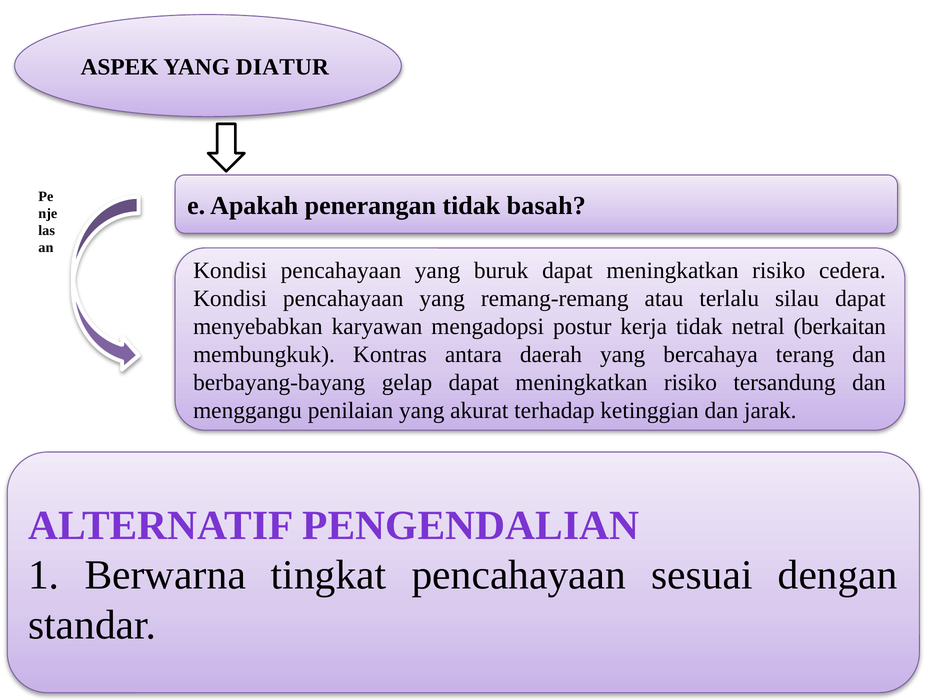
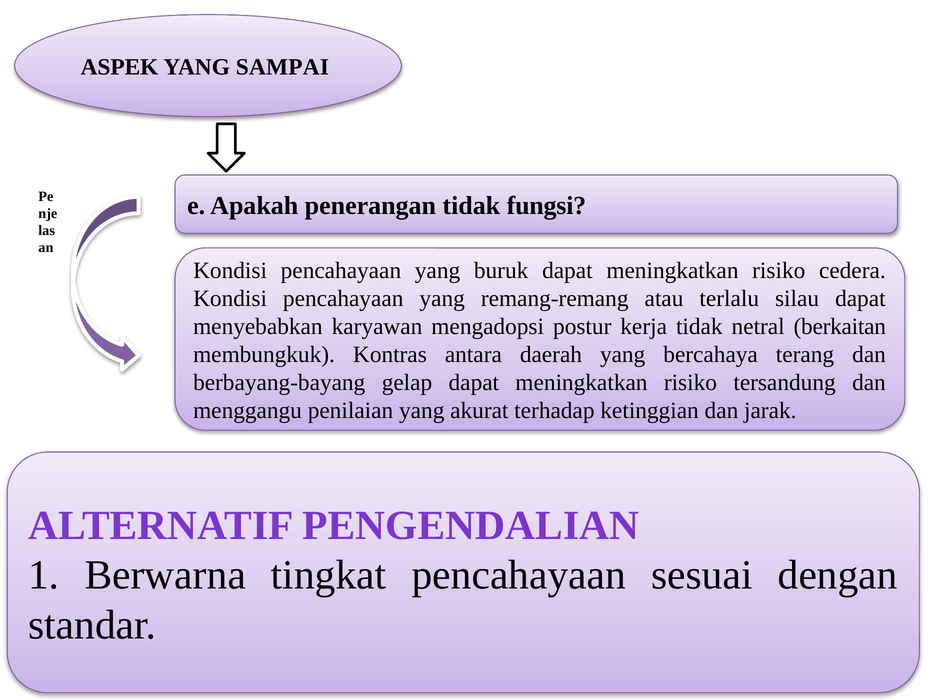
DIATUR: DIATUR -> SAMPAI (282, 67)
basah: basah -> fungsi (546, 206)
